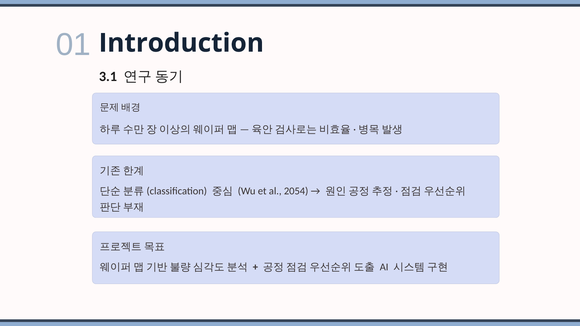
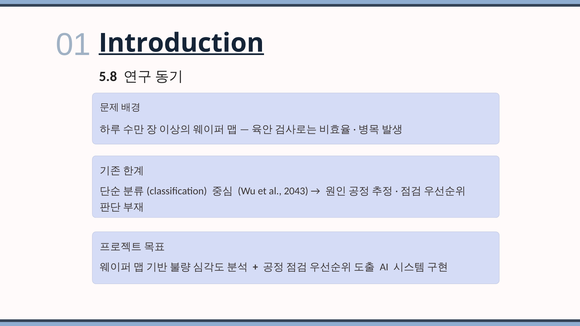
Introduction underline: none -> present (181, 43)
3.1: 3.1 -> 5.8 (108, 77)
2054: 2054 -> 2043 (296, 191)
